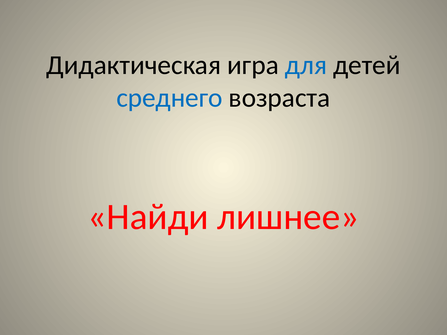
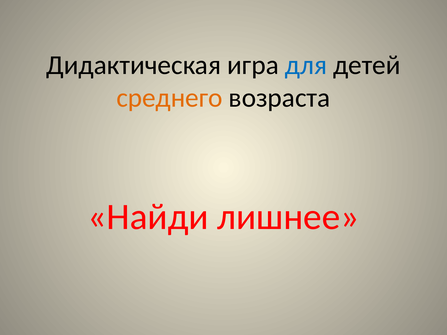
среднего colour: blue -> orange (169, 98)
